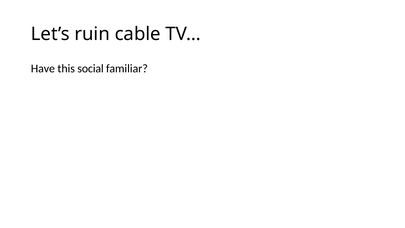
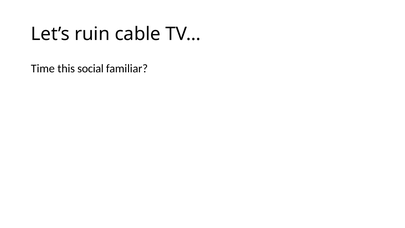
Have: Have -> Time (43, 68)
